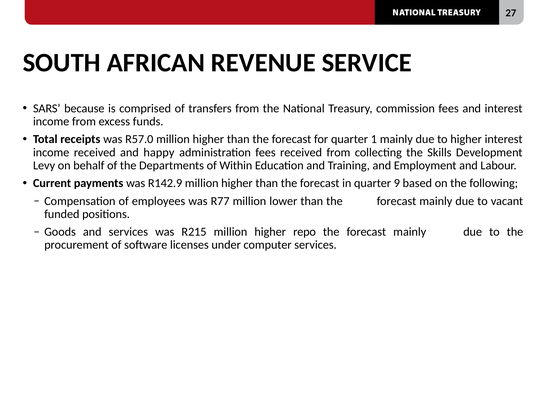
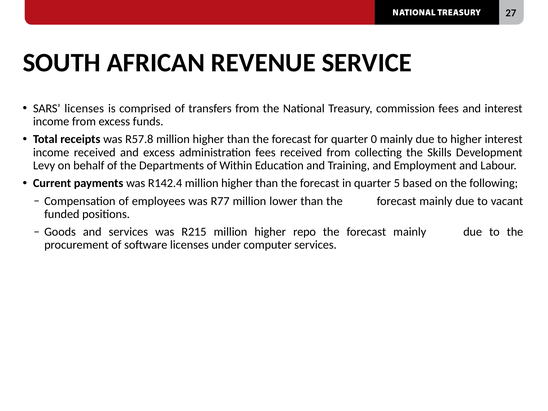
SARS because: because -> licenses (84, 108)
R57.0: R57.0 -> R57.8 (139, 139)
1: 1 -> 0 (374, 139)
and happy: happy -> excess (159, 152)
R142.9: R142.9 -> R142.4 (165, 183)
9: 9 -> 5 (397, 183)
